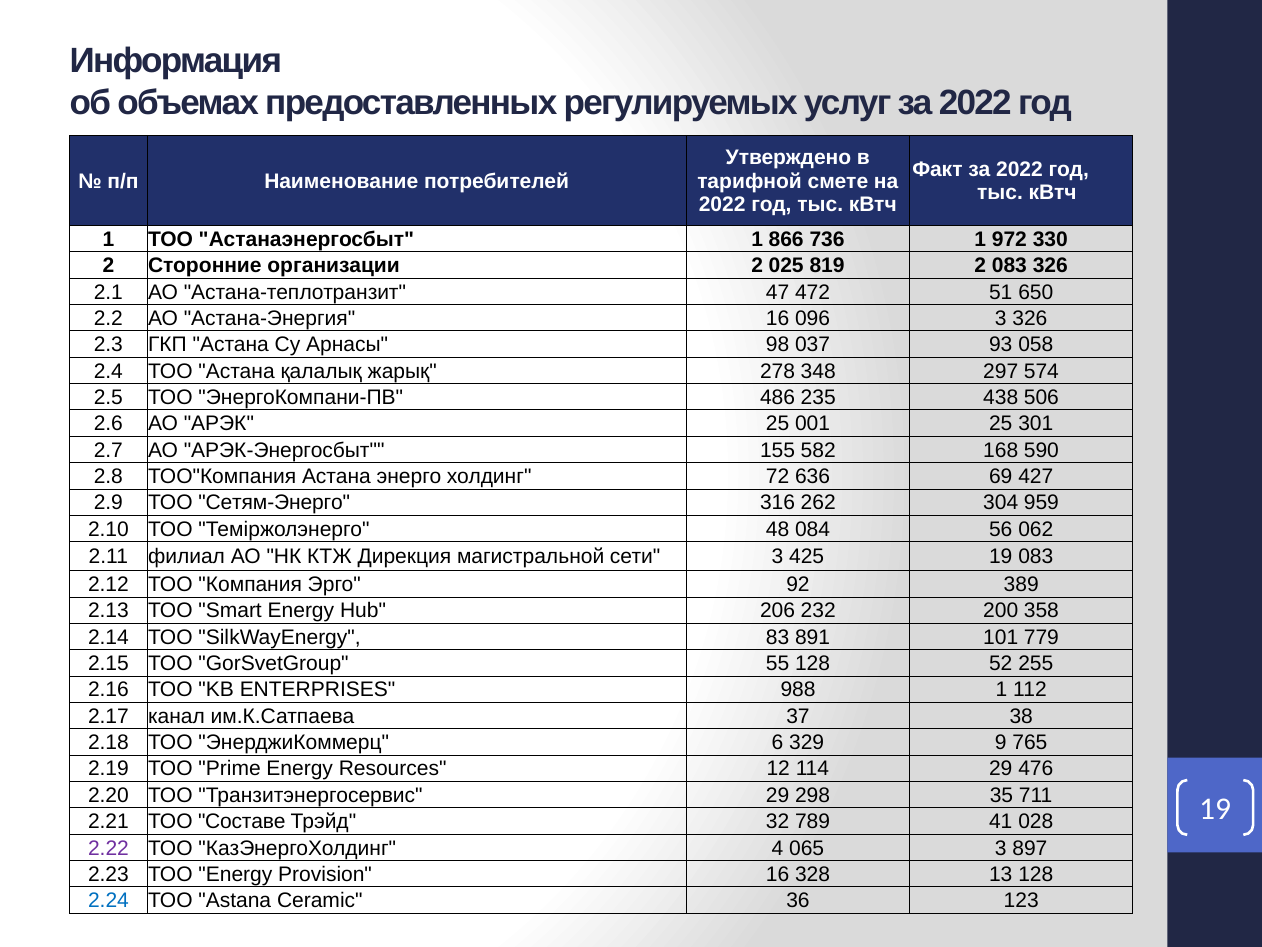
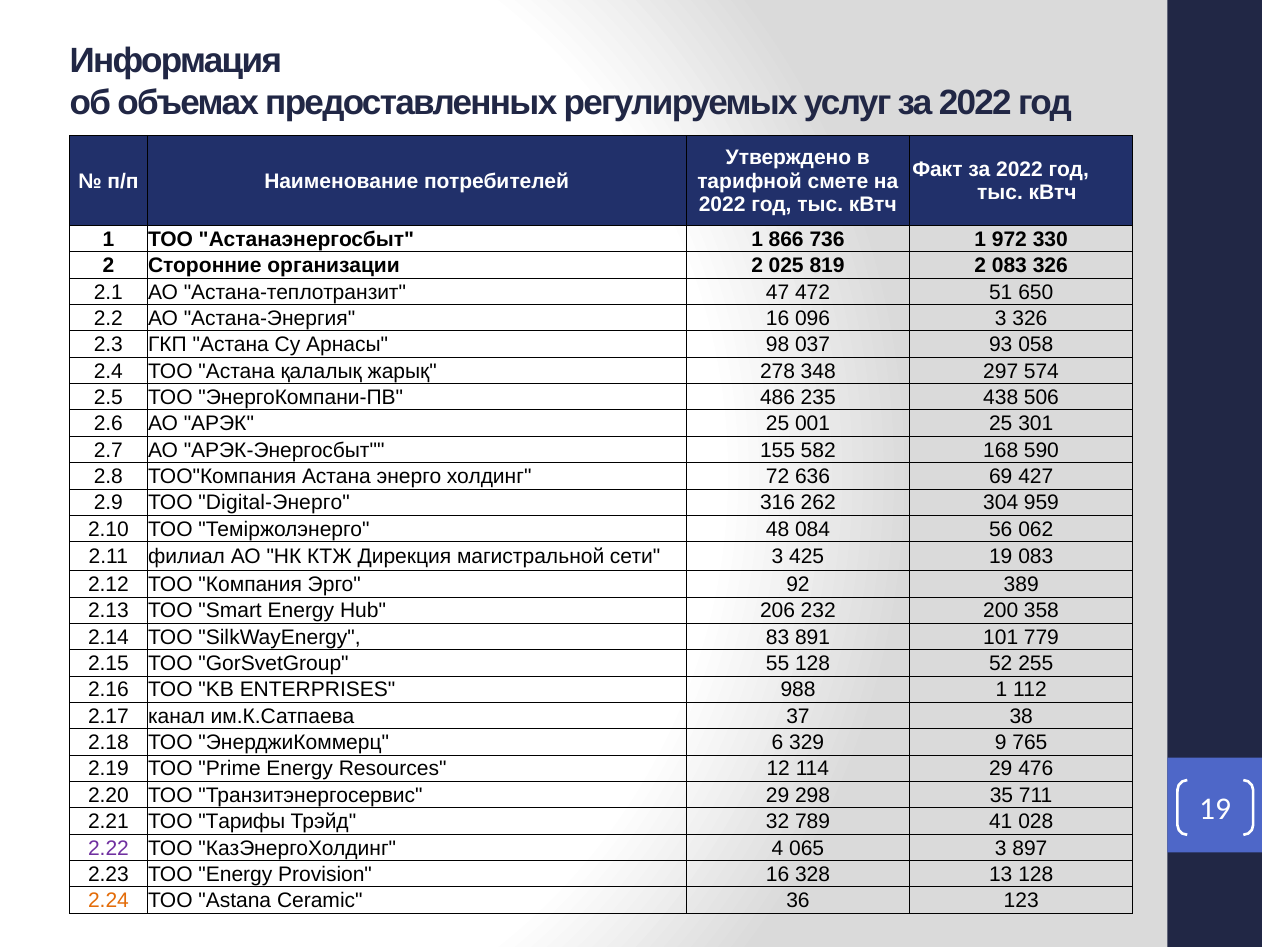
Сетям-Энерго: Сетям-Энерго -> Digital-Энерго (274, 503)
Составе: Составе -> Тарифы (242, 821)
2.24 colour: blue -> orange (108, 900)
